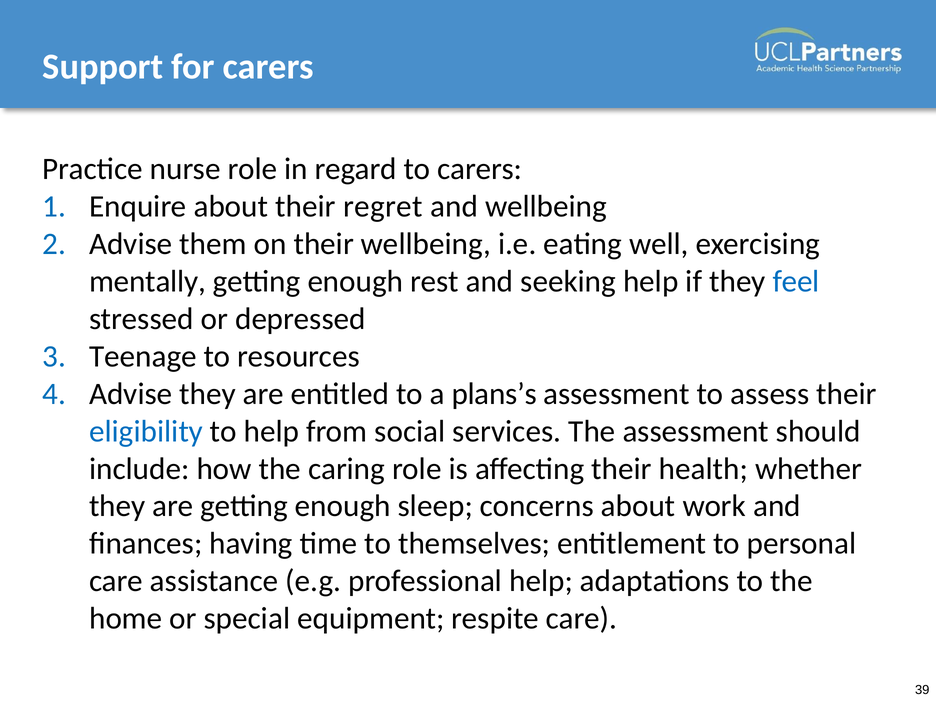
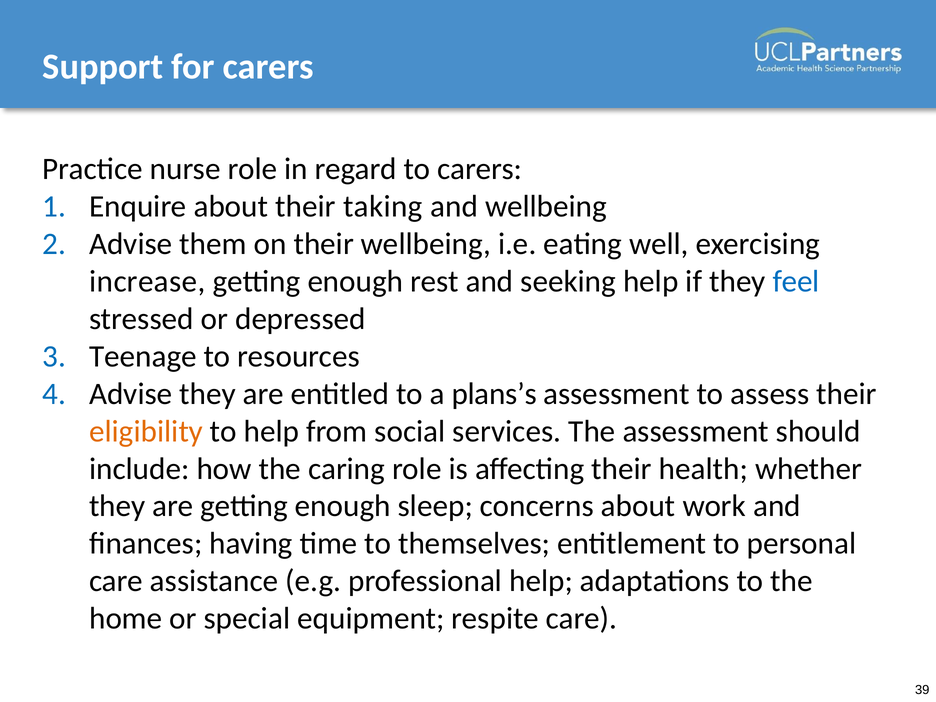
regret: regret -> taking (383, 207)
mentally: mentally -> increase (147, 282)
eligibility colour: blue -> orange (146, 431)
